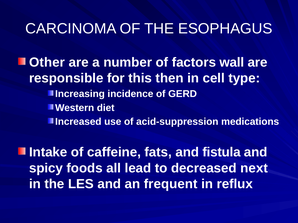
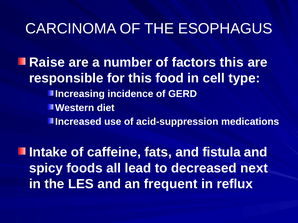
Other: Other -> Raise (47, 63)
factors wall: wall -> this (232, 63)
then: then -> food (170, 78)
